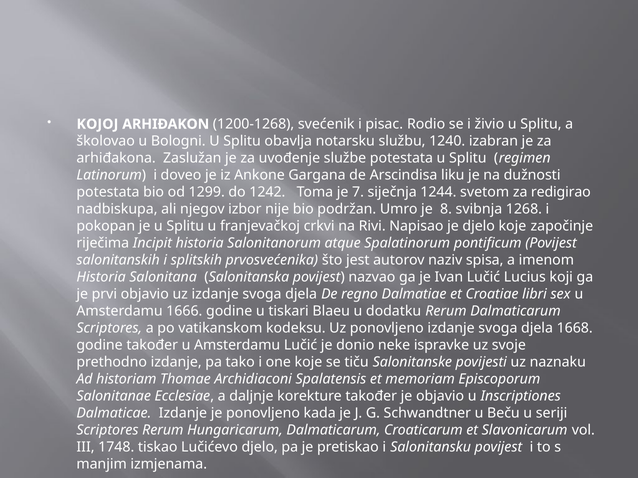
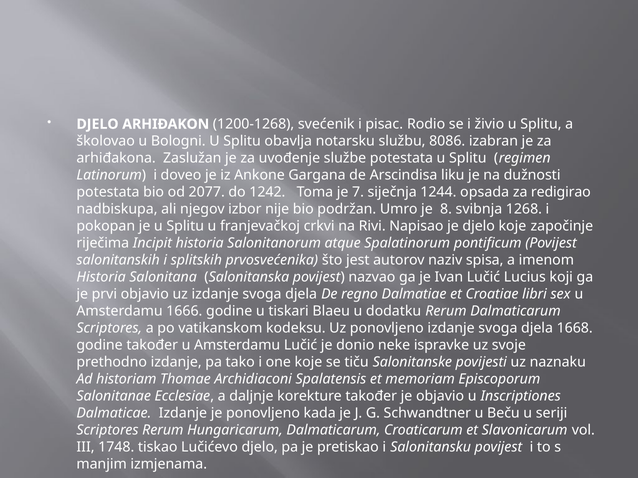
KOJOJ: KOJOJ -> DJELO (98, 124)
1240: 1240 -> 8086 (447, 141)
1299: 1299 -> 2077 (207, 192)
svetom: svetom -> opsada (485, 192)
